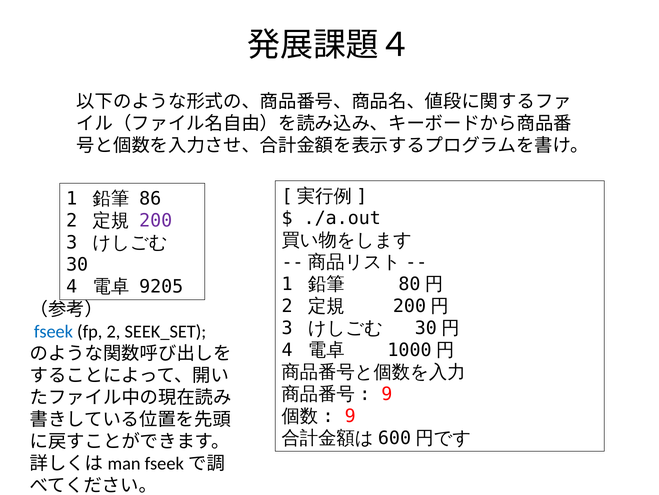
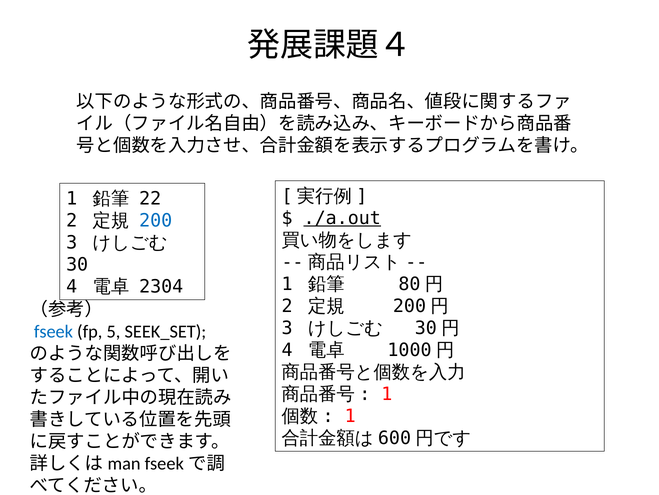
86: 86 -> 22 (150, 198)
./a.out underline: none -> present (342, 218)
200 colour: purple -> blue (156, 220)
9205: 9205 -> 2304 (161, 286)
fp 2: 2 -> 5 (113, 331)
9: 9 -> 1 (387, 394)
9: 9 -> 1 (350, 416)
